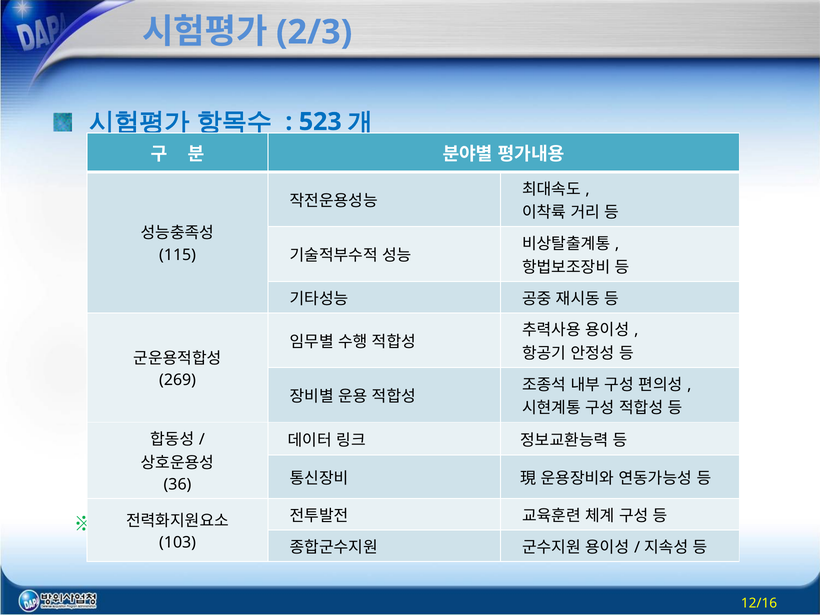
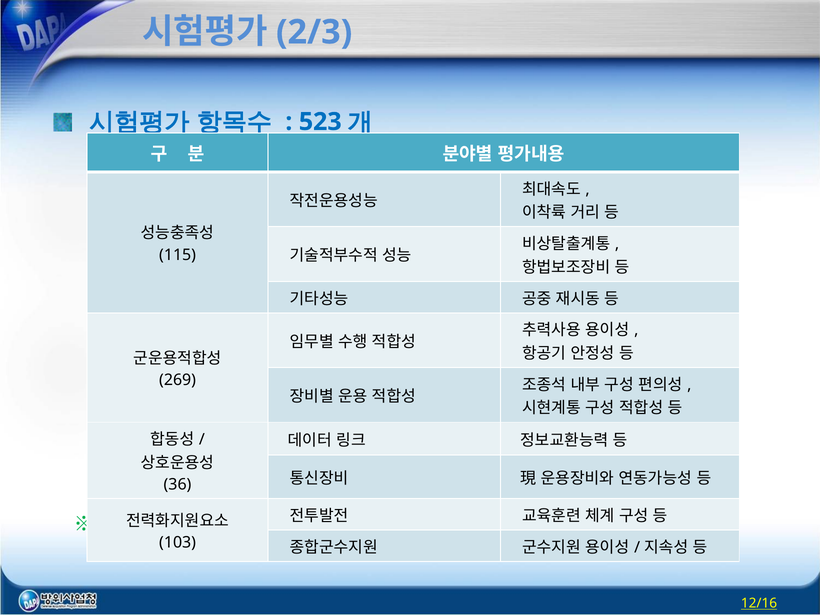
12/16 underline: none -> present (759, 603)
